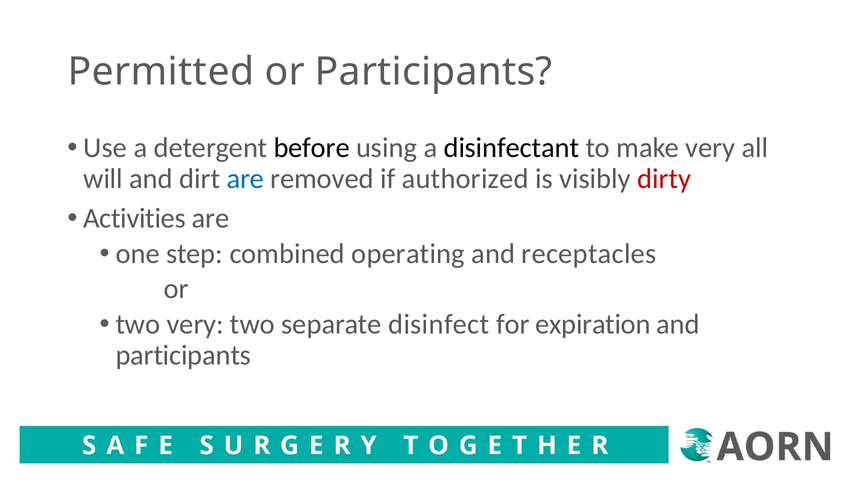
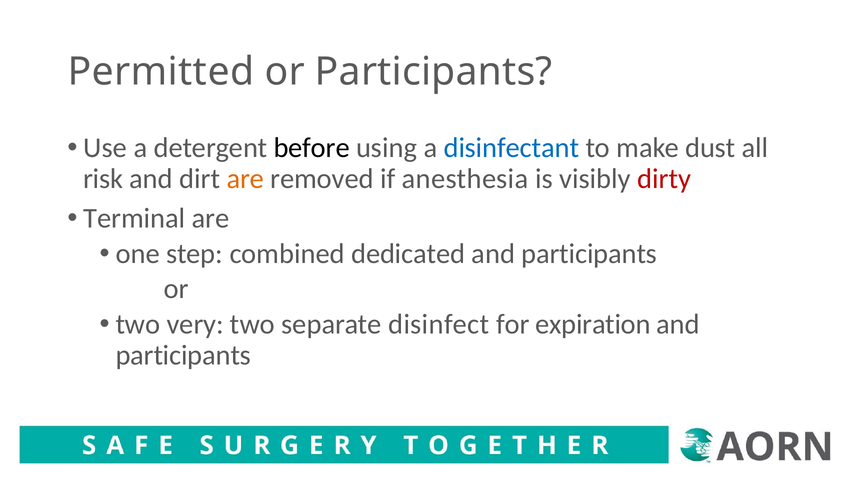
disinfectant colour: black -> blue (511, 148)
make very: very -> dust (710, 148)
will: will -> risk (103, 178)
are colour: blue -> orange (245, 178)
authorized: authorized -> anesthesia (465, 178)
Activities: Activities -> Terminal (134, 218)
operating: operating -> dedicated (408, 253)
receptacles: receptacles -> participants (589, 253)
